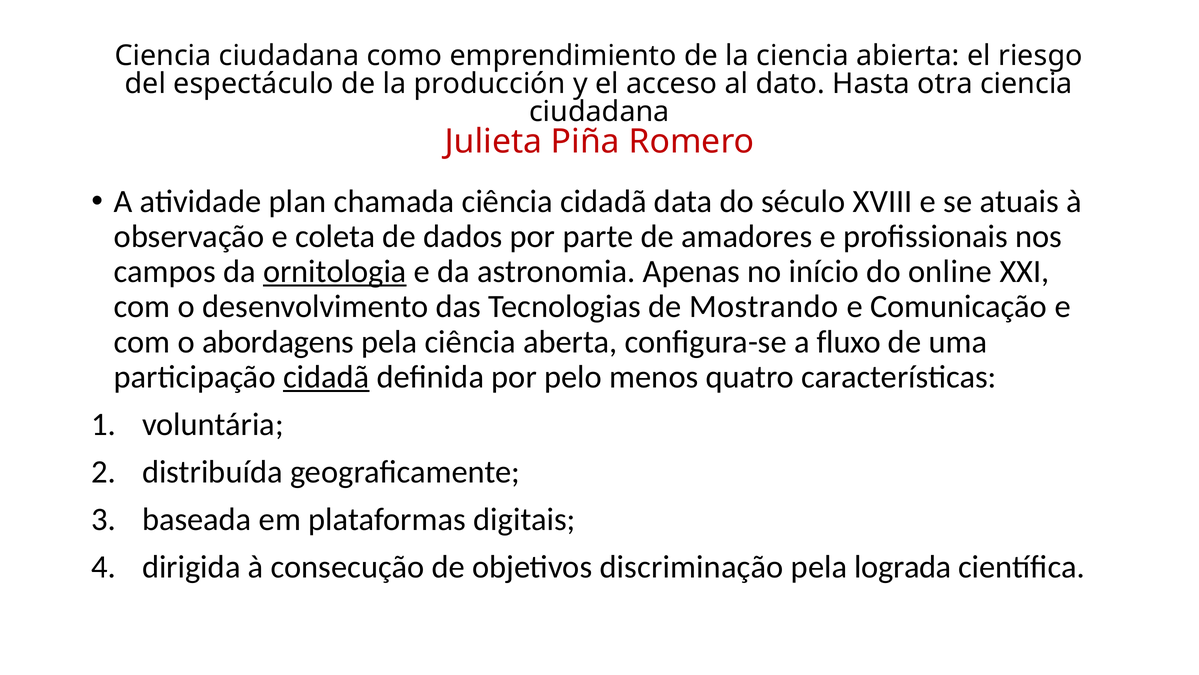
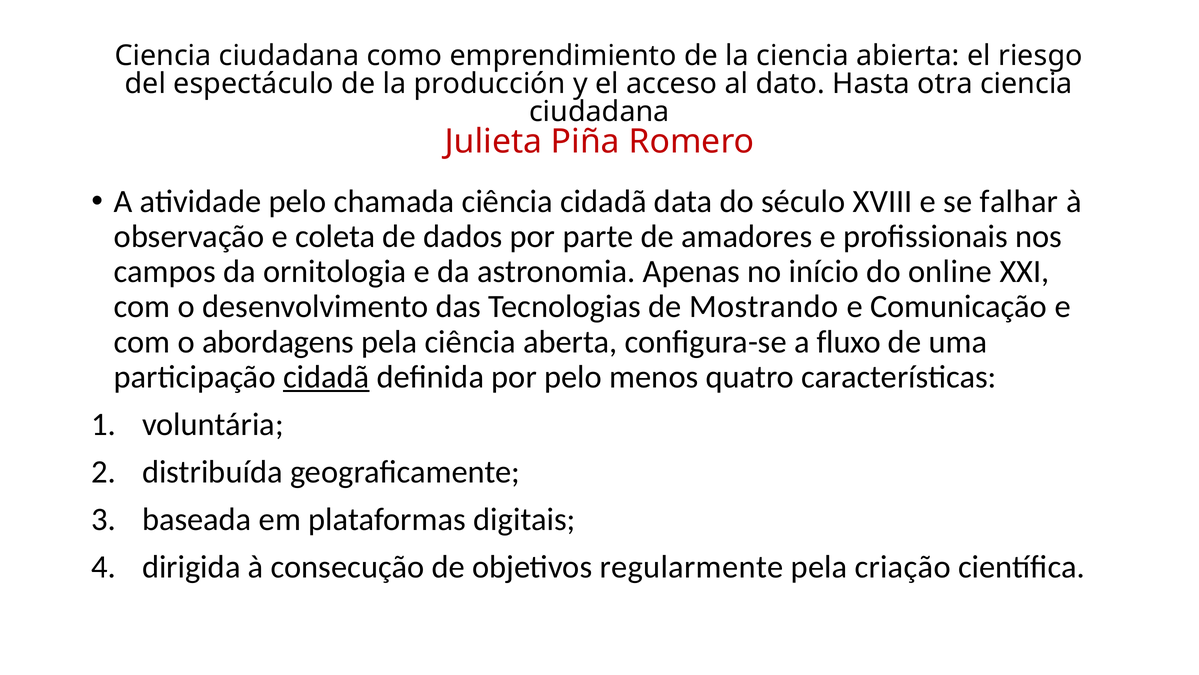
atividade plan: plan -> pelo (298, 201)
atuais: atuais -> falhar (1019, 201)
ornitologia underline: present -> none (335, 271)
discriminação: discriminação -> regularmente (692, 567)
lograda: lograda -> criação (903, 567)
